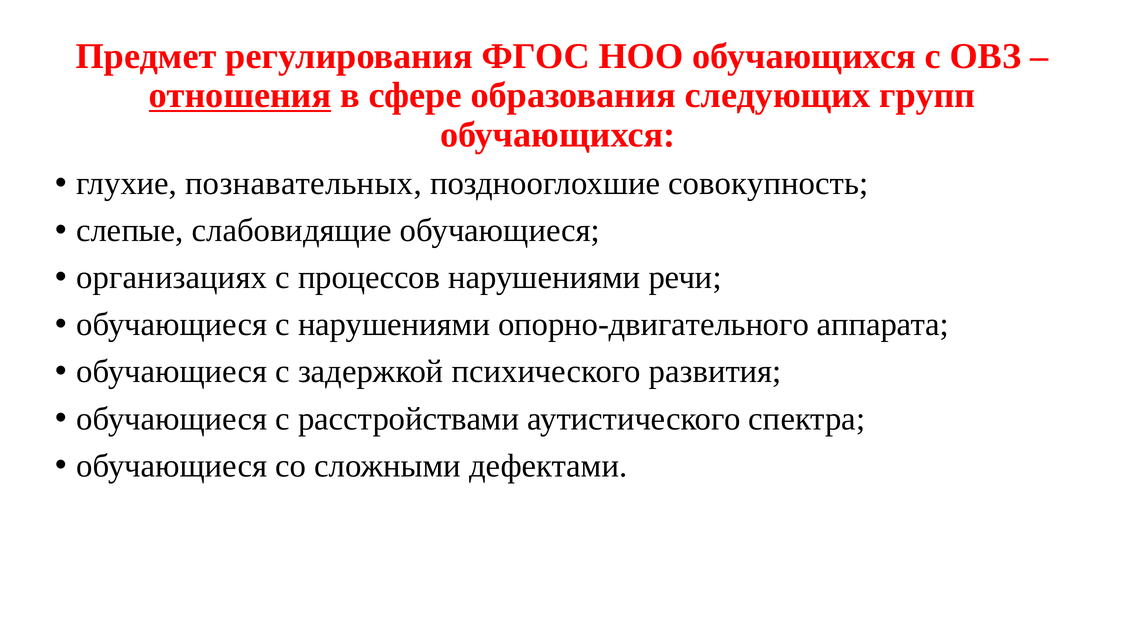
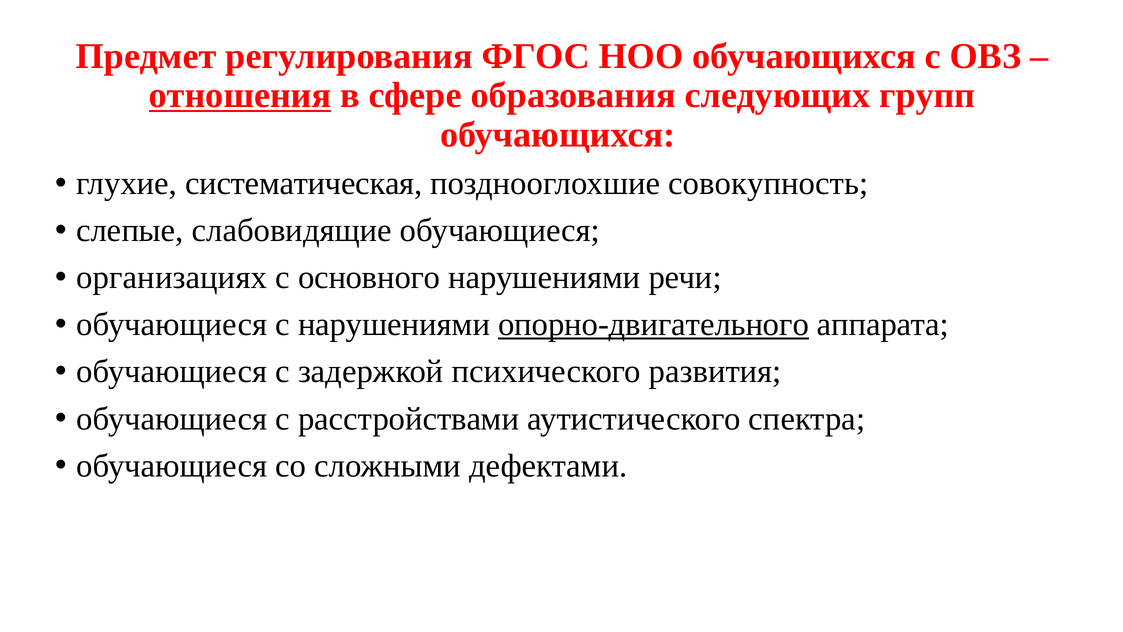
познавательных: познавательных -> систематическая (304, 183)
процессов: процессов -> основного (369, 277)
опорно-двигательного underline: none -> present (654, 324)
